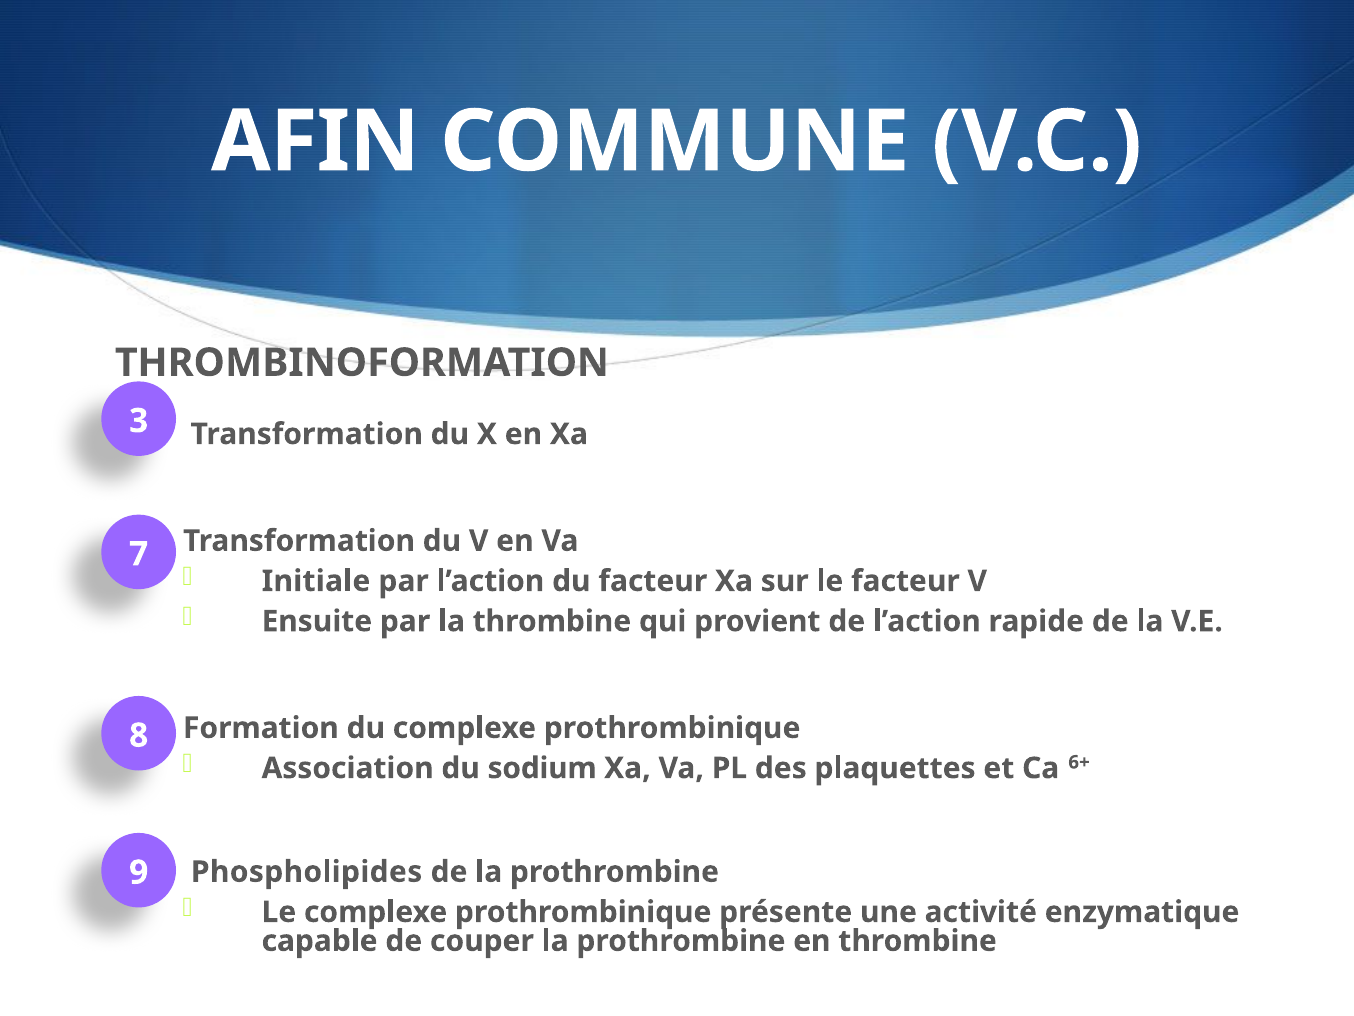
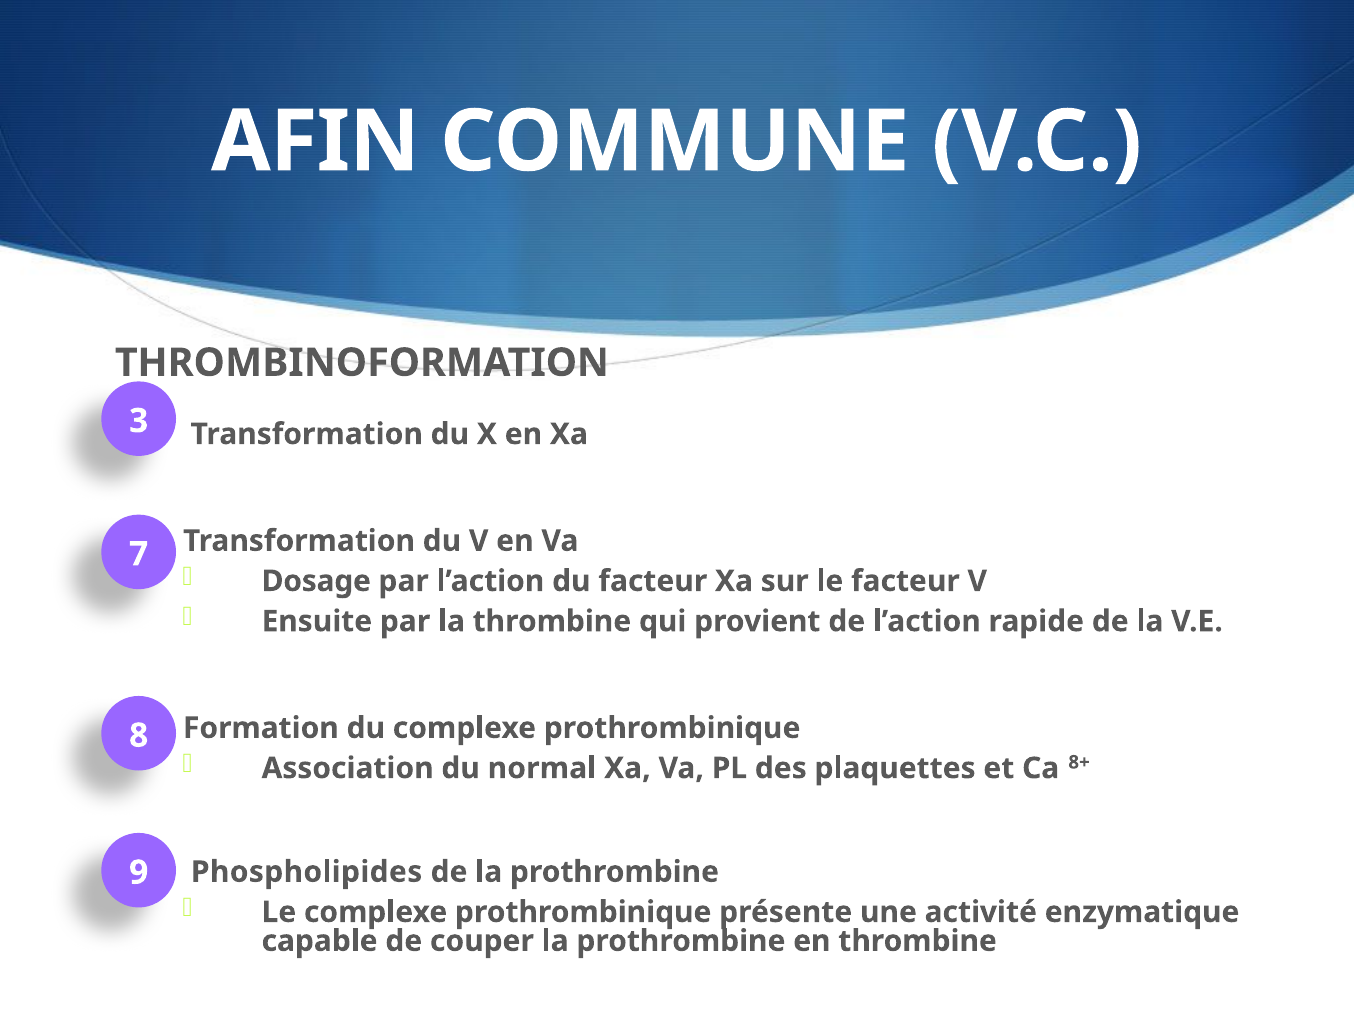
Initiale: Initiale -> Dosage (316, 581)
sodium: sodium -> normal (542, 768)
6+: 6+ -> 8+ (1079, 762)
